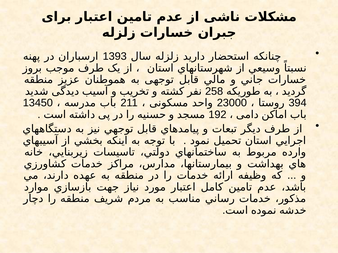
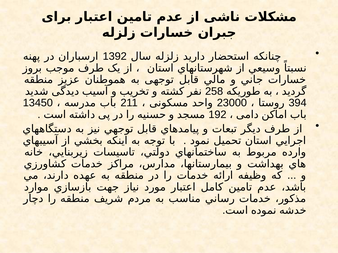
1393: 1393 -> 1392 (115, 56)
